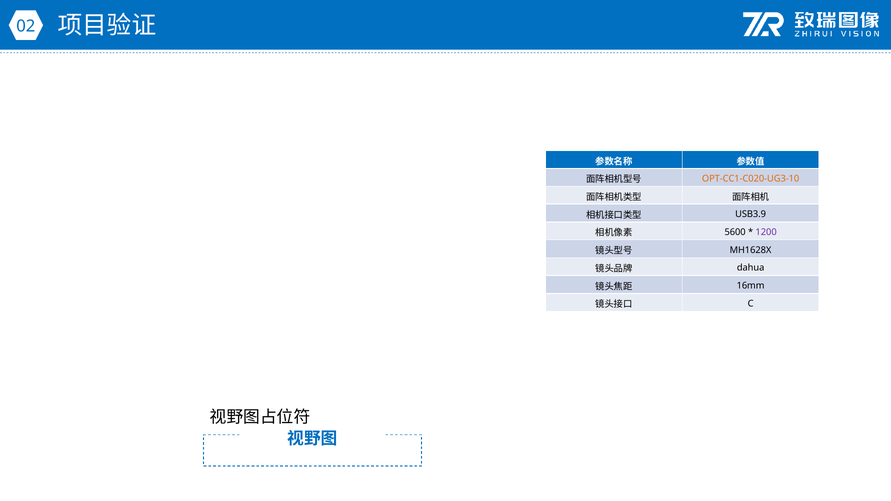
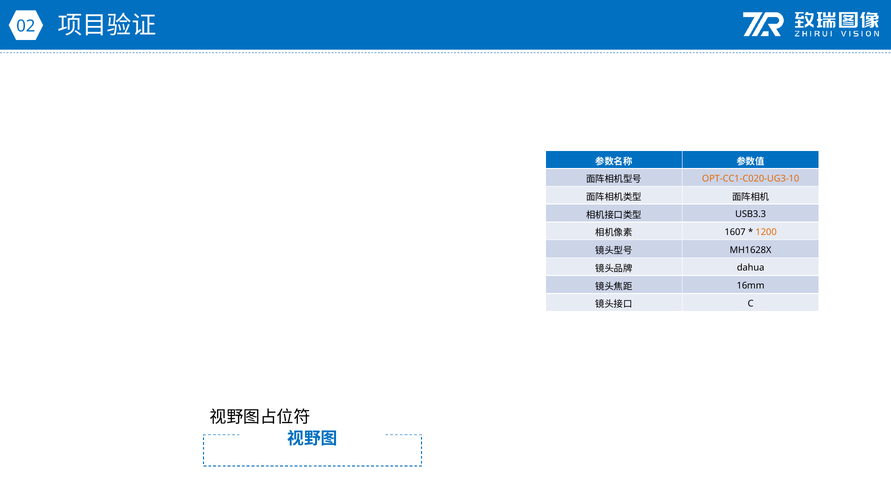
USB3.9: USB3.9 -> USB3.3 (751, 214)
5600: 5600 -> 1607 (735, 232)
1200 colour: purple -> orange (766, 232)
